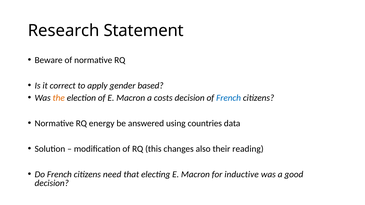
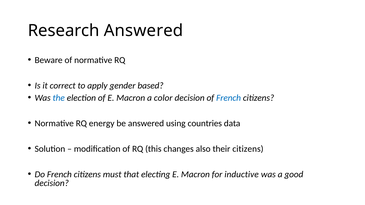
Research Statement: Statement -> Answered (144, 31)
the colour: orange -> blue (59, 98)
costs: costs -> color (163, 98)
their reading: reading -> citizens (248, 149)
need: need -> must (112, 175)
